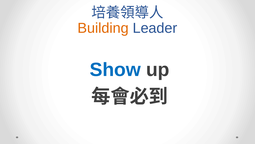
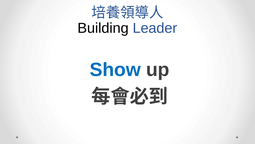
Building colour: orange -> black (103, 28)
